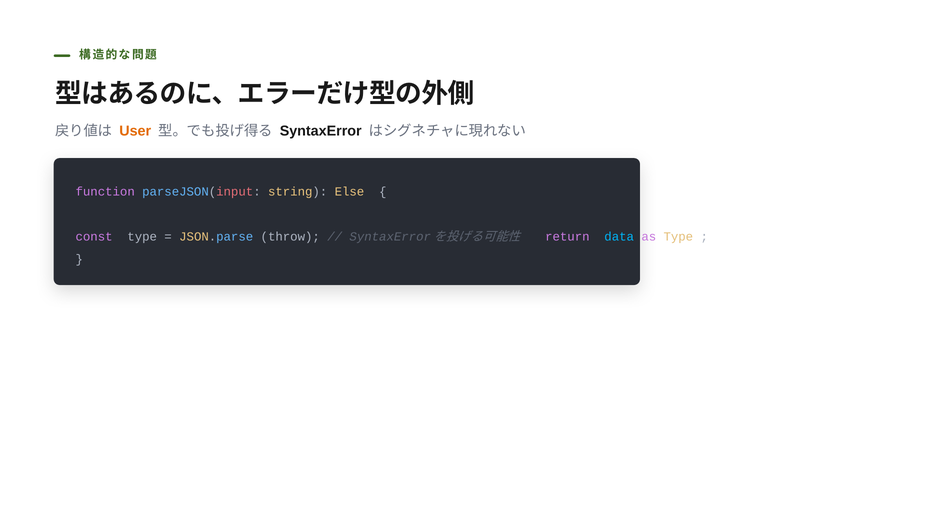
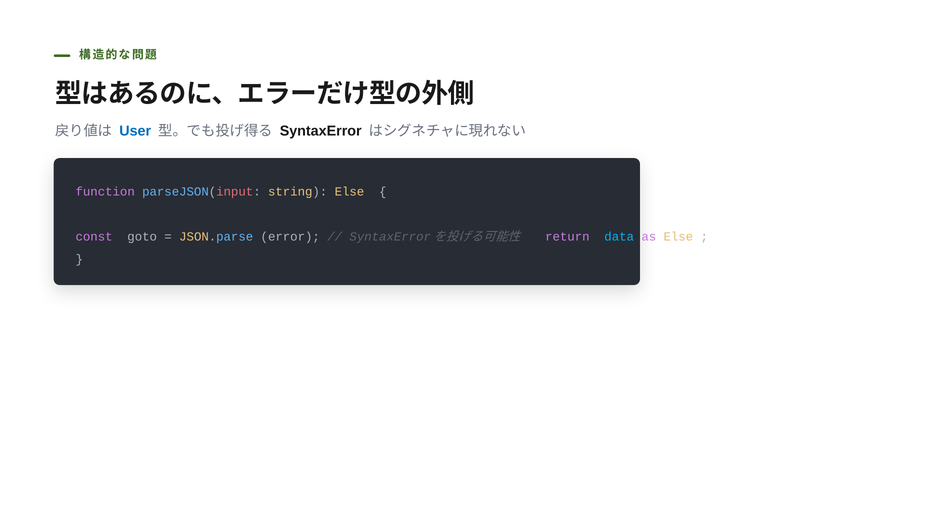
User colour: orange -> blue (135, 131)
const type: type -> goto (142, 236)
throw: throw -> error (290, 236)
as Type: Type -> Else (678, 236)
